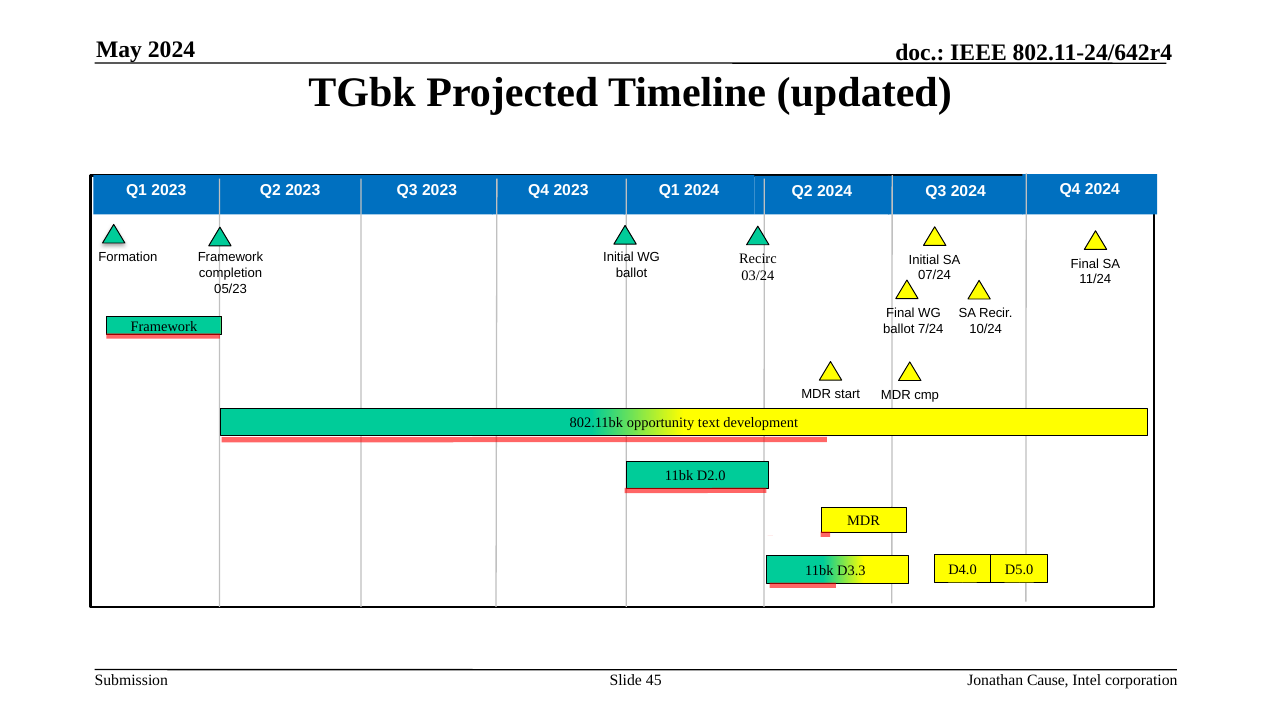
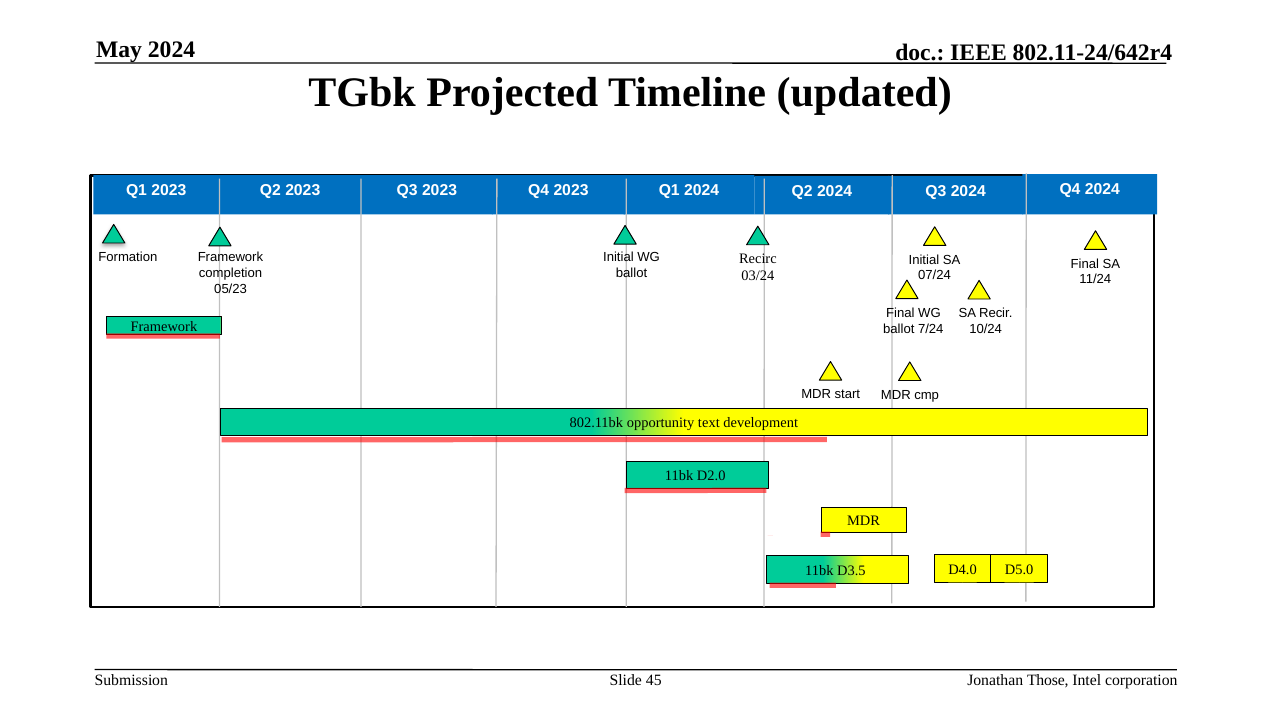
D3.3: D3.3 -> D3.5 (851, 571)
Cause: Cause -> Those (1048, 680)
